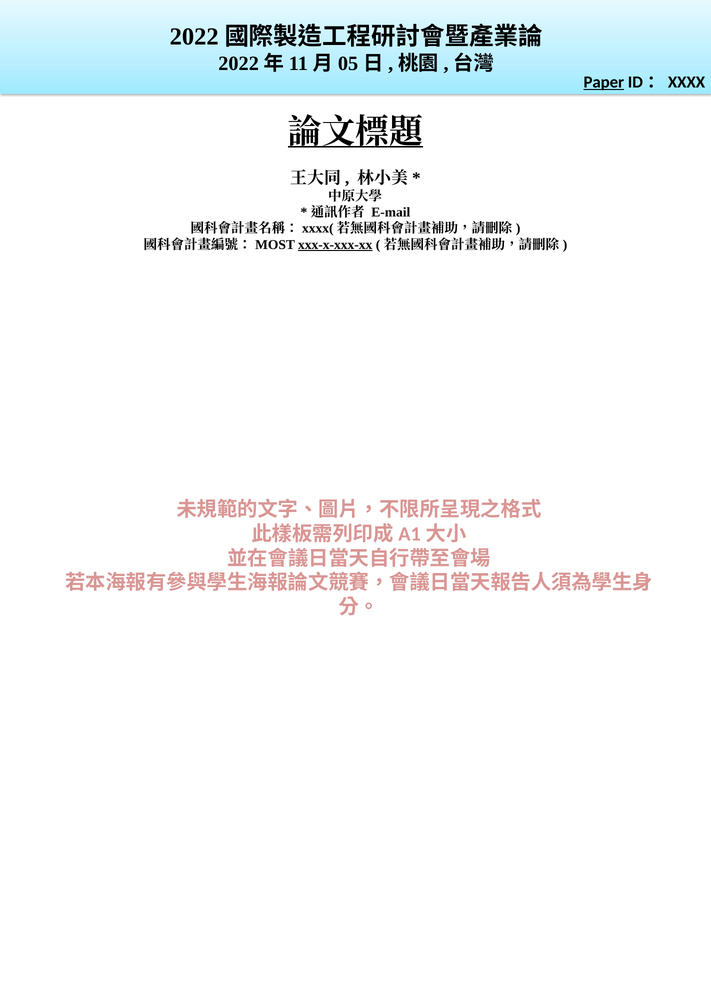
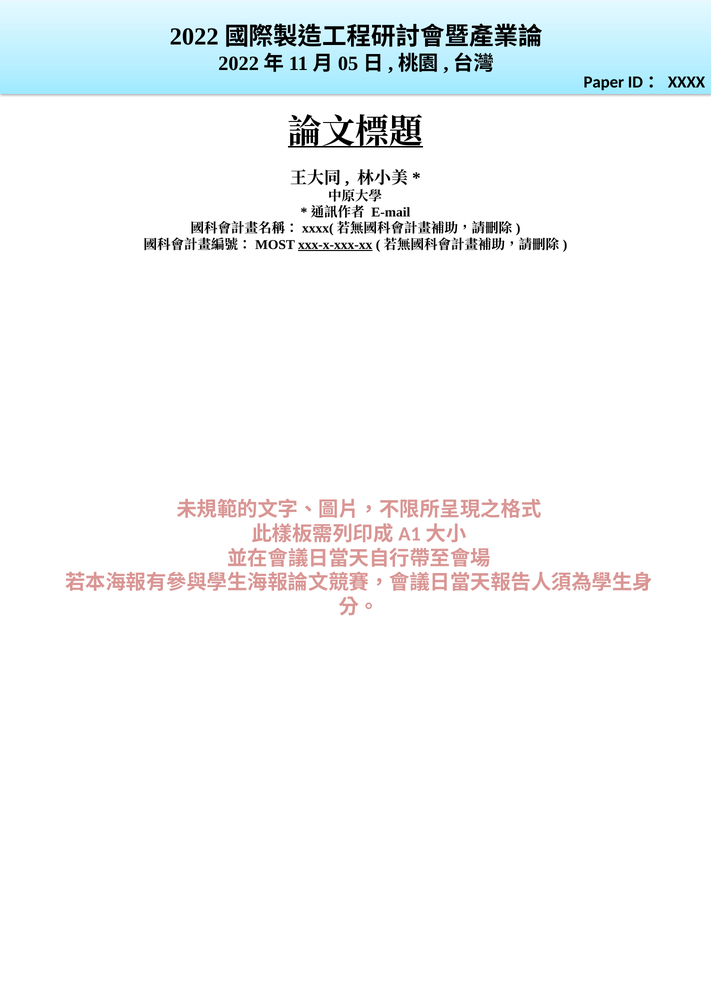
Paper underline: present -> none (604, 82)
